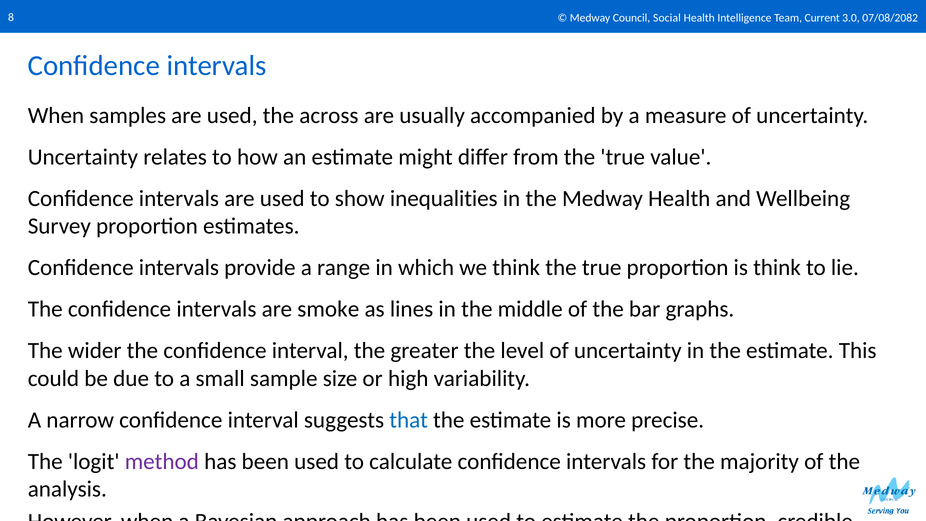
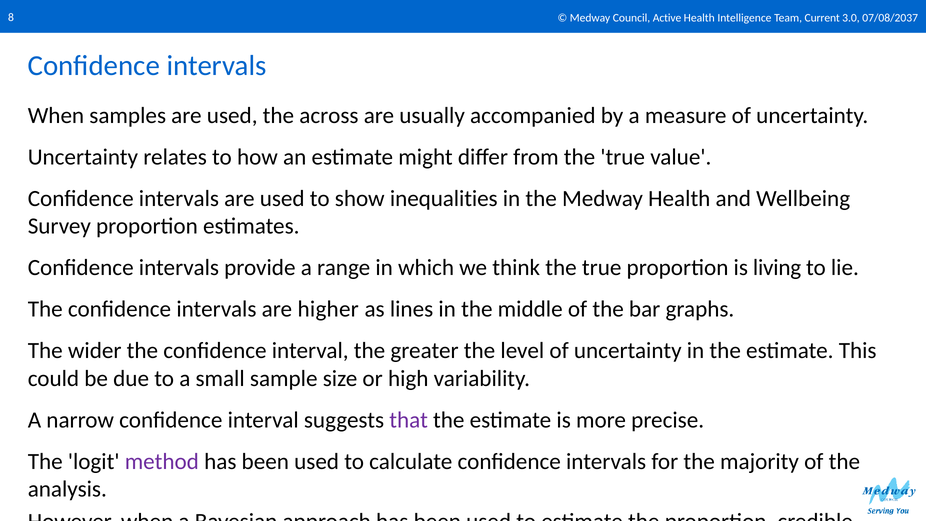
Social: Social -> Active (667, 18)
07/08/2082: 07/08/2082 -> 07/08/2037 (890, 18)
is think: think -> living (777, 268)
smoke: smoke -> higher (328, 309)
that colour: blue -> purple (409, 420)
